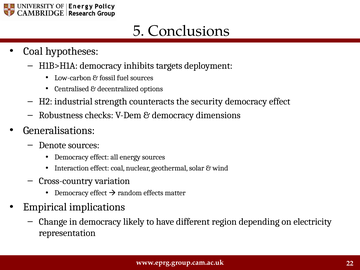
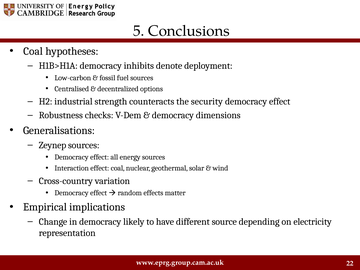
targets: targets -> denote (169, 66)
Denote: Denote -> Zeynep (52, 145)
region: region -> source (224, 222)
